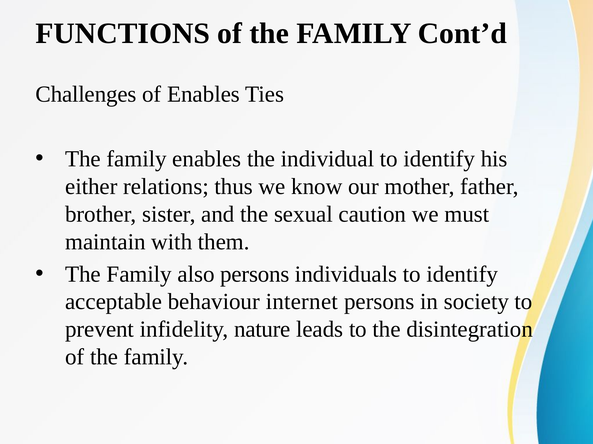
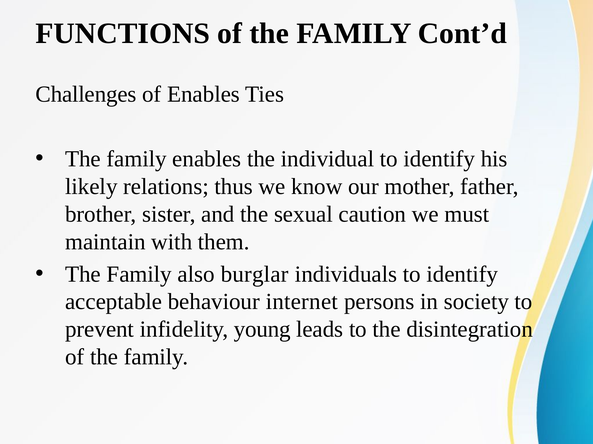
either: either -> likely (91, 187)
also persons: persons -> burglar (255, 275)
nature: nature -> young (262, 330)
